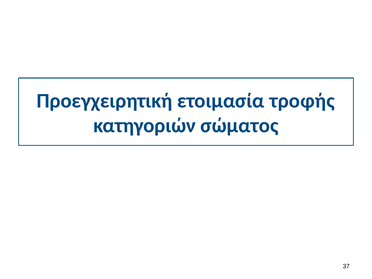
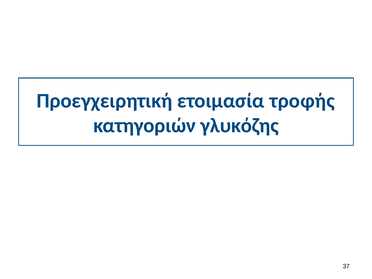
σώματος: σώματος -> γλυκόζης (240, 126)
